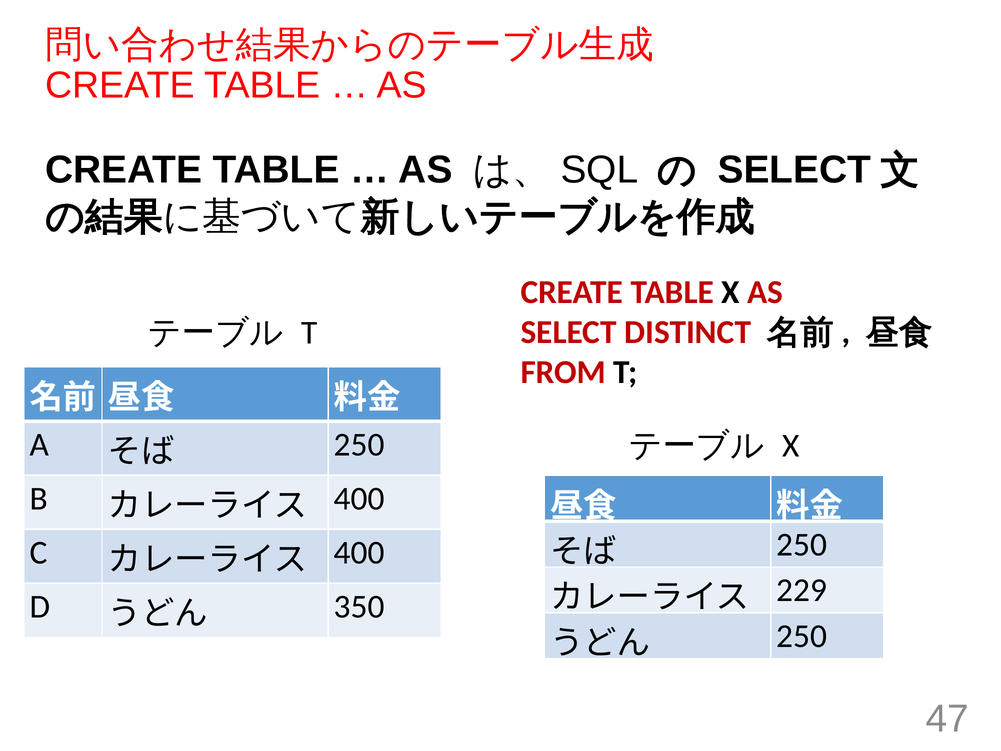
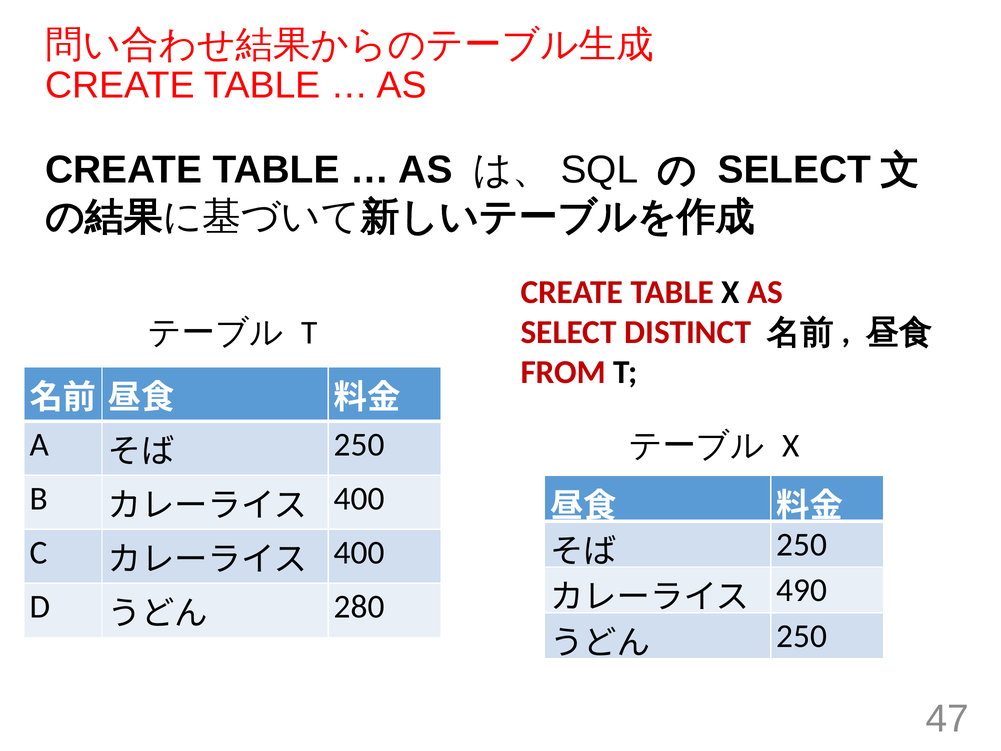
229: 229 -> 490 (802, 590)
350: 350 -> 280 (359, 607)
